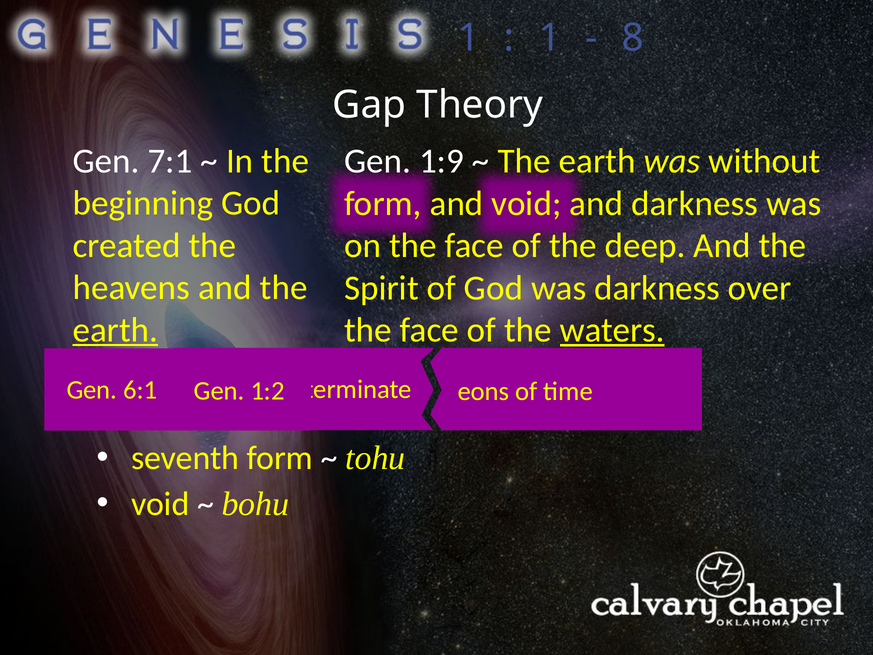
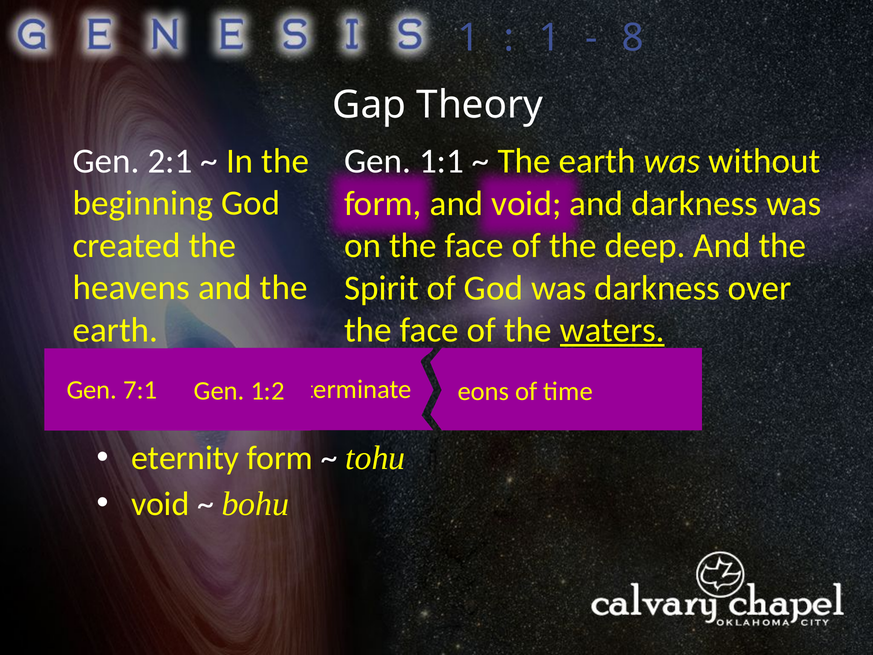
7:1: 7:1 -> 2:1 (170, 161)
1:9: 1:9 -> 1:1 (442, 161)
earth underline: present -> none (115, 330)
6:1: 6:1 -> 7:1 (140, 390)
seventh: seventh -> eternity (185, 458)
